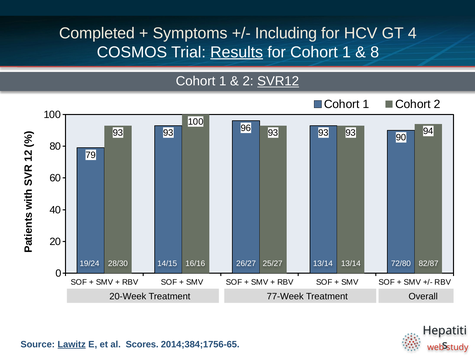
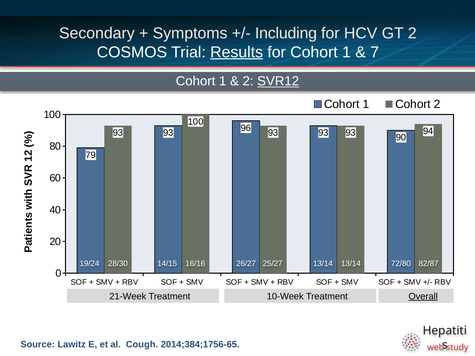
Completed: Completed -> Secondary (97, 33)
GT 4: 4 -> 2 (412, 33)
8: 8 -> 7 (375, 52)
20-Week: 20-Week -> 21-Week (128, 297)
77-Week: 77-Week -> 10-Week (285, 297)
Overall underline: none -> present (423, 297)
Lawitz underline: present -> none (72, 345)
Scores: Scores -> Cough (142, 345)
